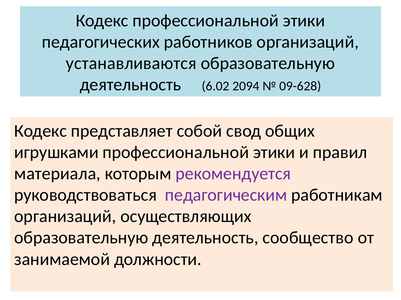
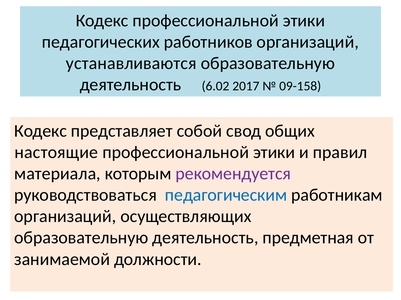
2094: 2094 -> 2017 (246, 86)
09-628: 09-628 -> 09-158 (300, 86)
игрушками: игрушками -> настоящие (56, 153)
педагогическим colour: purple -> blue (226, 196)
сообщество: сообщество -> предметная (308, 238)
